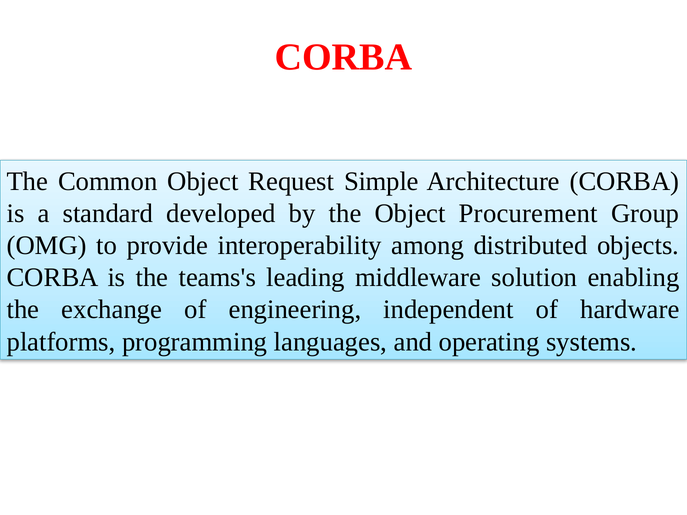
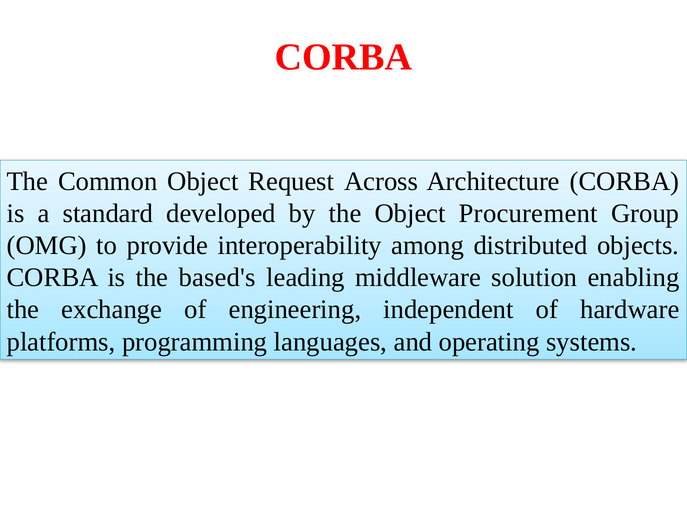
Simple: Simple -> Across (381, 182)
teams's: teams's -> based's (217, 278)
